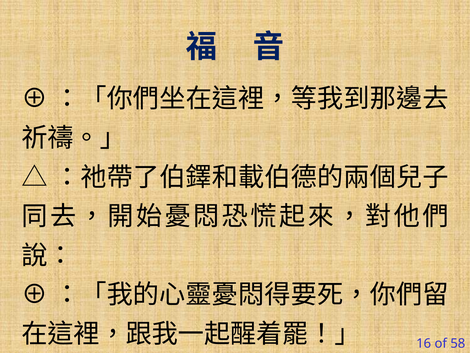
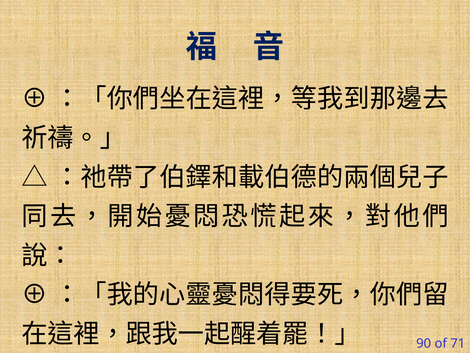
16: 16 -> 90 (424, 343)
58: 58 -> 71 (458, 343)
